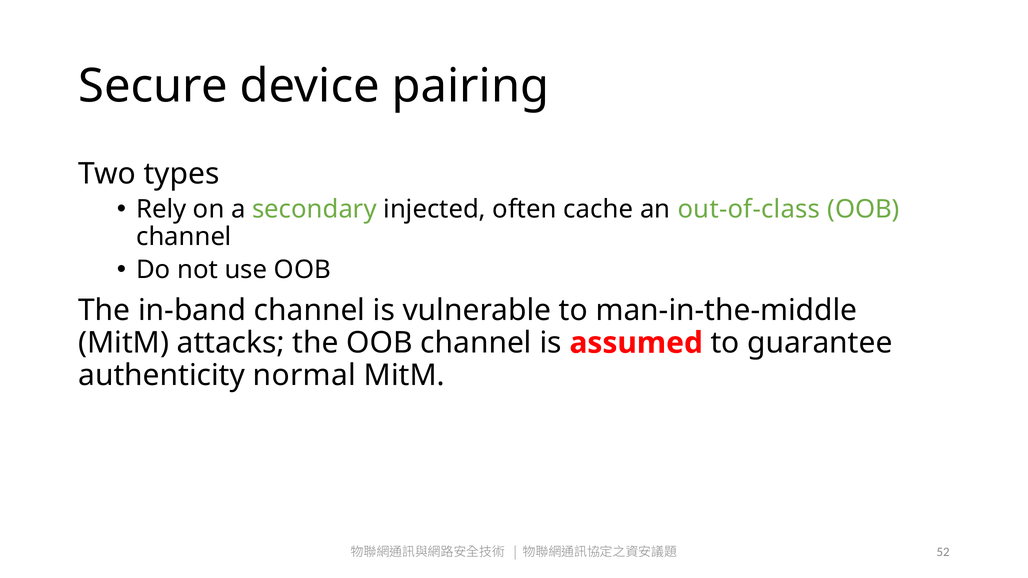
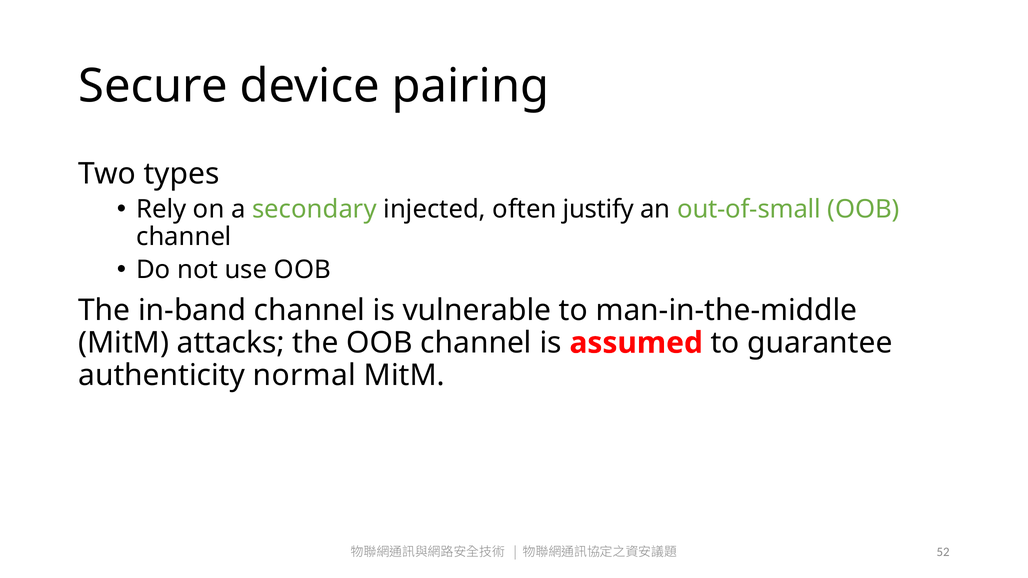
cache: cache -> justify (598, 209)
out-of-class: out-of-class -> out-of-small (749, 209)
